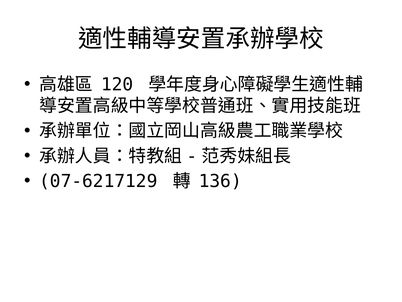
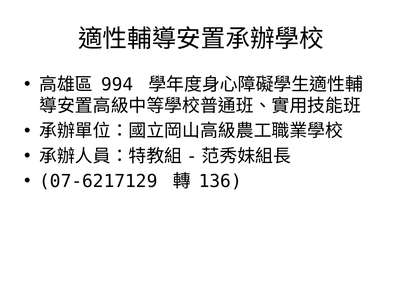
120: 120 -> 994 (117, 84)
